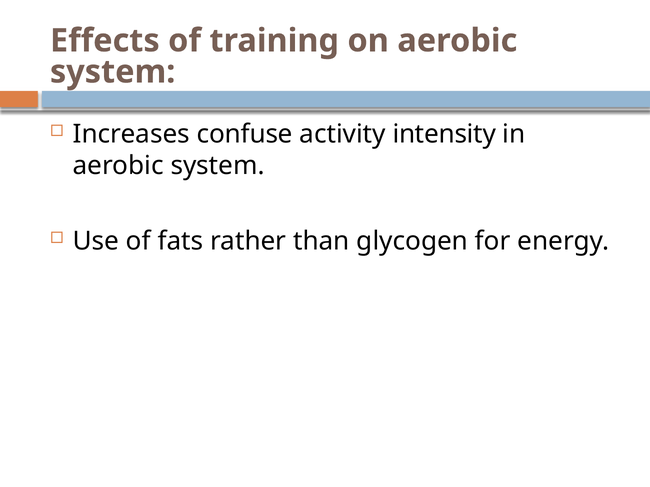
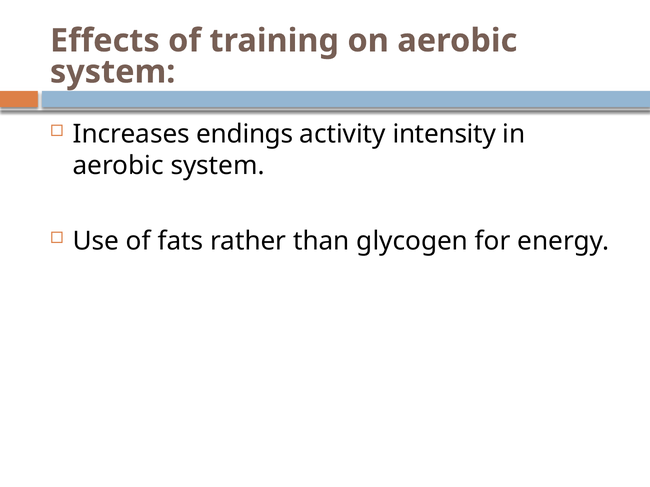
confuse: confuse -> endings (245, 134)
